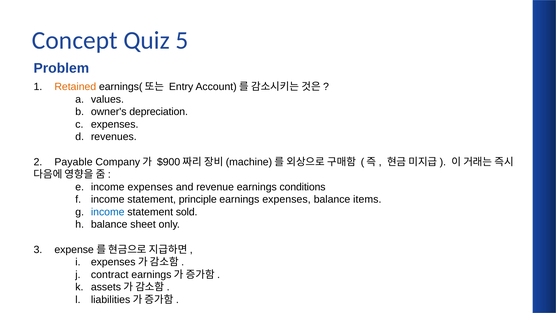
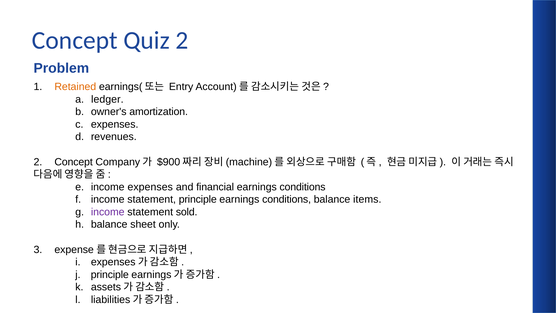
Quiz 5: 5 -> 2 (182, 40)
values: values -> ledger (107, 99)
depreciation: depreciation -> amortization (159, 112)
2 Payable: Payable -> Concept (74, 162)
revenue: revenue -> financial (215, 187)
expenses: expenses -> conditions (287, 199)
income colour: blue -> purple (108, 212)
contract: contract -> principle (110, 274)
